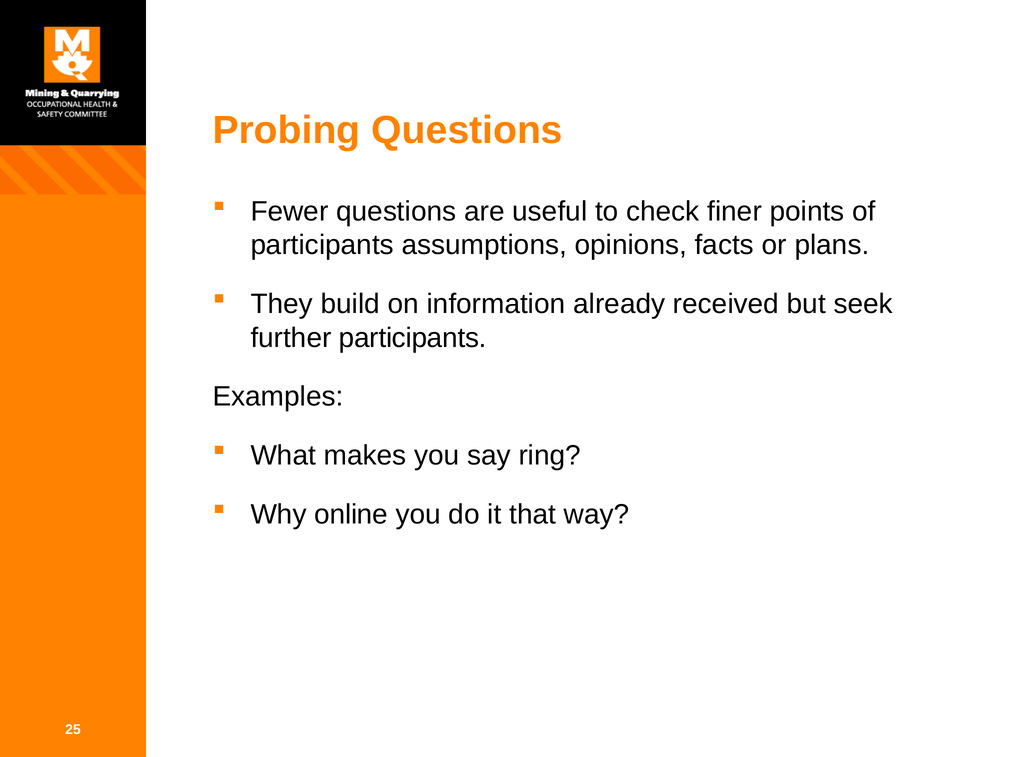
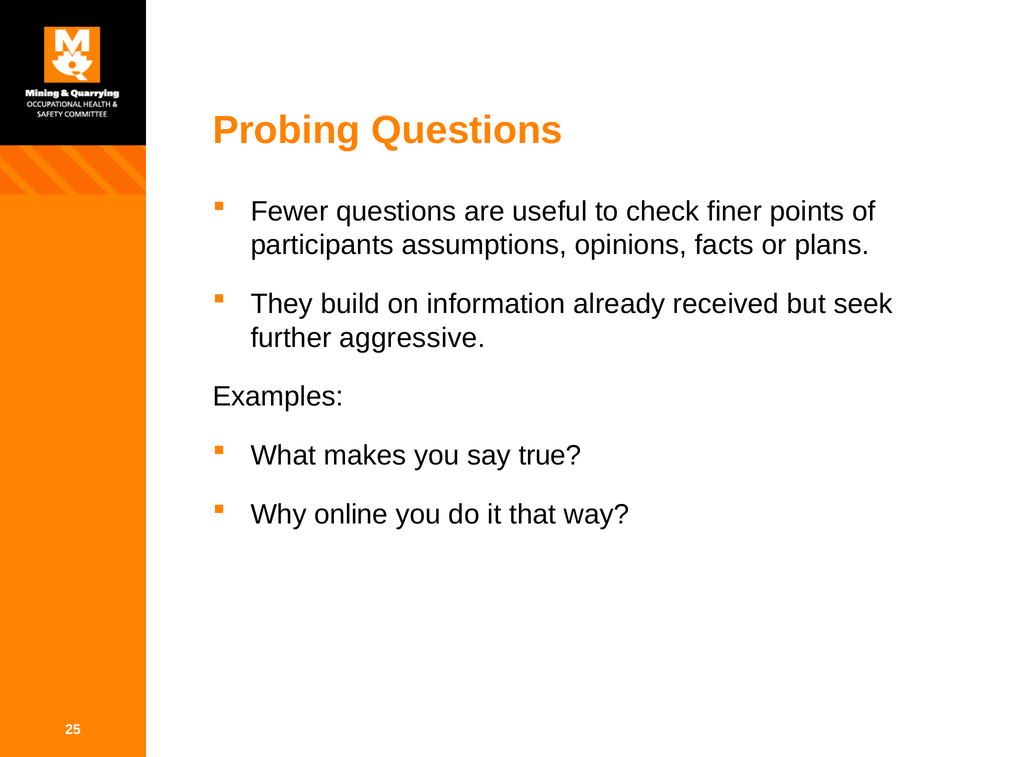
further participants: participants -> aggressive (412, 338)
ring: ring -> true (550, 455)
